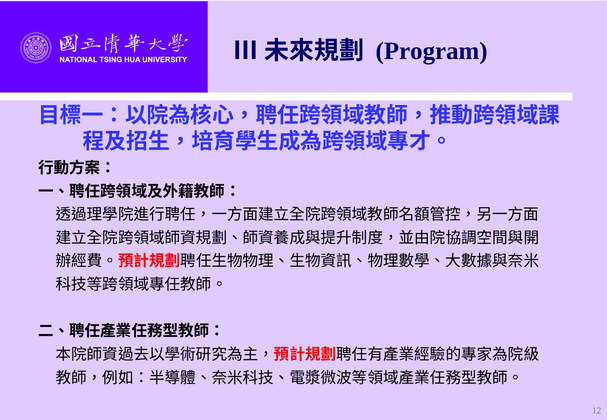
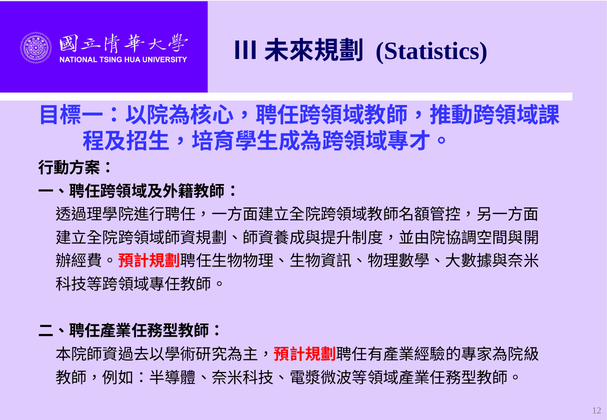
Program: Program -> Statistics (432, 51)
